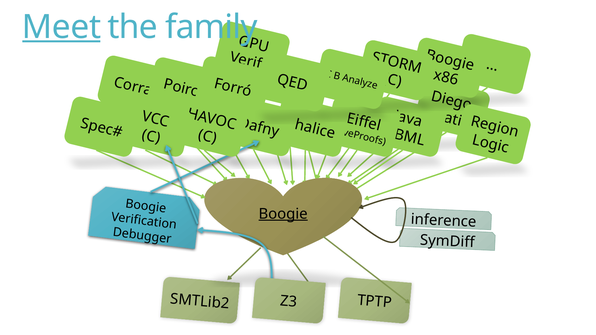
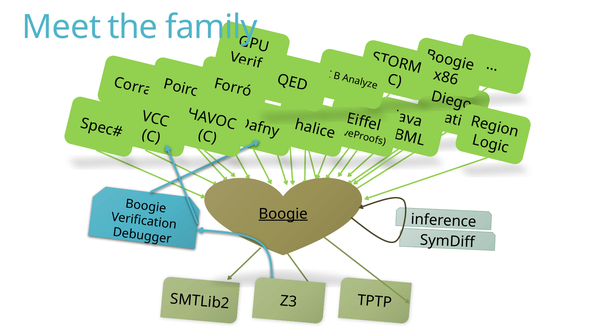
Meet underline: present -> none (61, 27)
